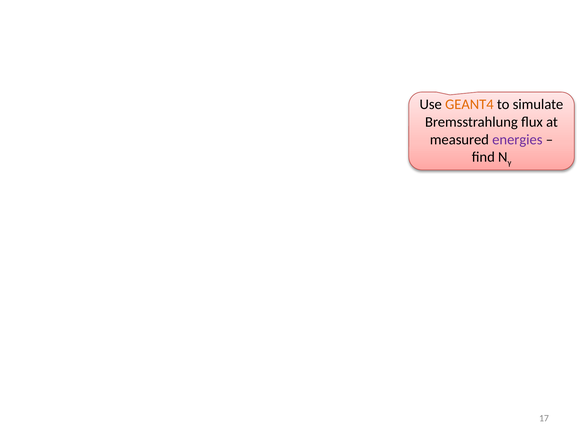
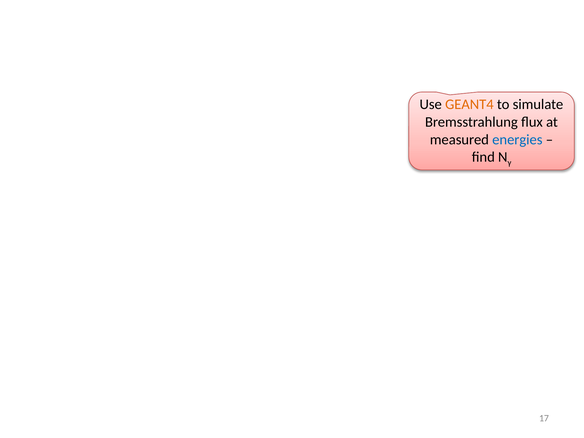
energies colour: purple -> blue (517, 140)
